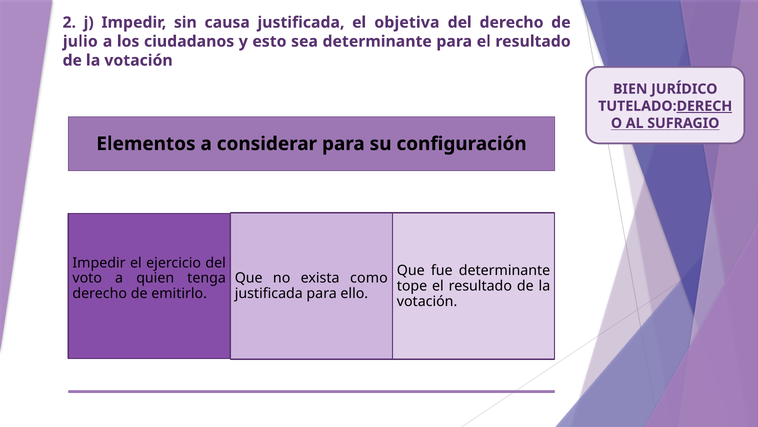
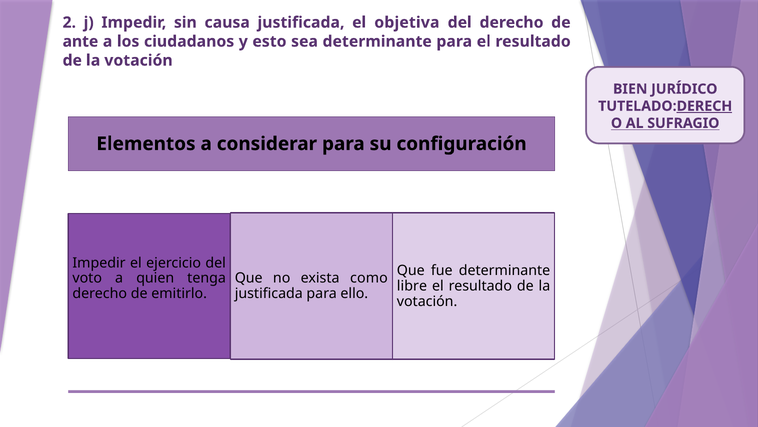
julio: julio -> ante (80, 41)
tope: tope -> libre (412, 286)
